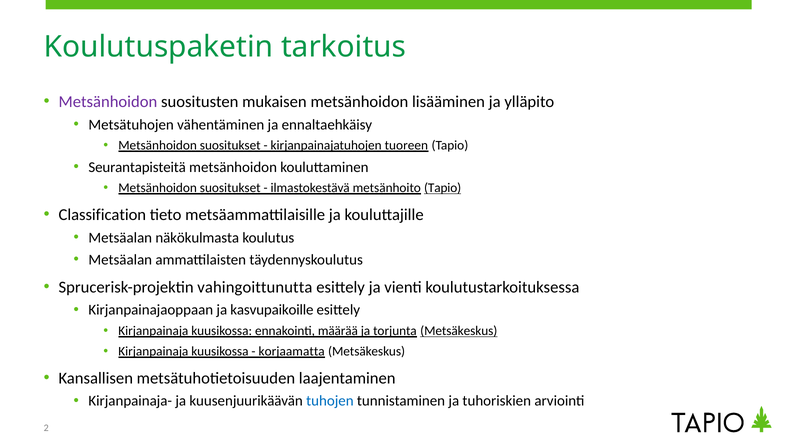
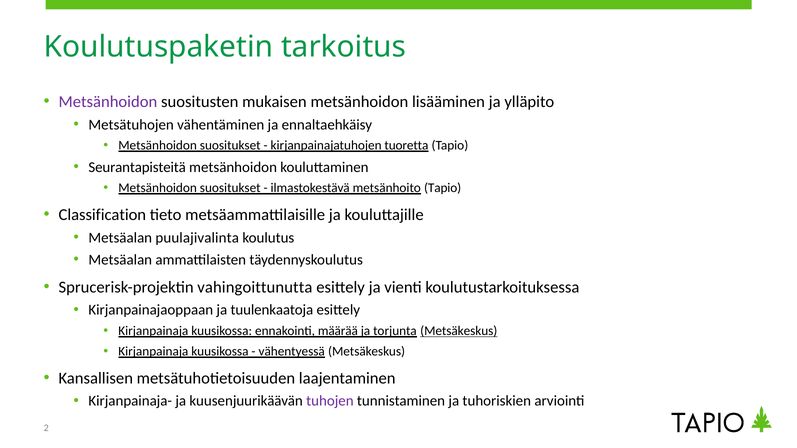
tuoreen: tuoreen -> tuoretta (406, 146)
Tapio underline: present -> none (443, 188)
näkökulmasta: näkökulmasta -> puulajivalinta (197, 238)
kasvupaikoille: kasvupaikoille -> tuulenkaatoja (272, 310)
korjaamatta: korjaamatta -> vähentyessä (292, 352)
tuhojen colour: blue -> purple (330, 401)
